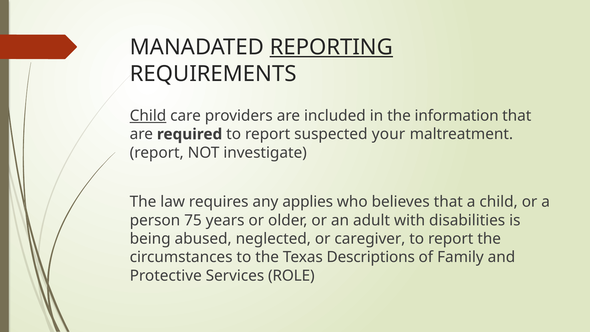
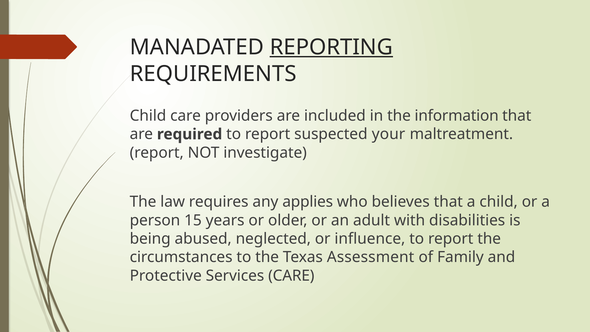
Child underline: present -> none (148, 116)
75: 75 -> 15 (193, 220)
caregiver: caregiver -> influence (370, 239)
Descriptions: Descriptions -> Assessment (371, 257)
Services ROLE: ROLE -> CARE (291, 276)
